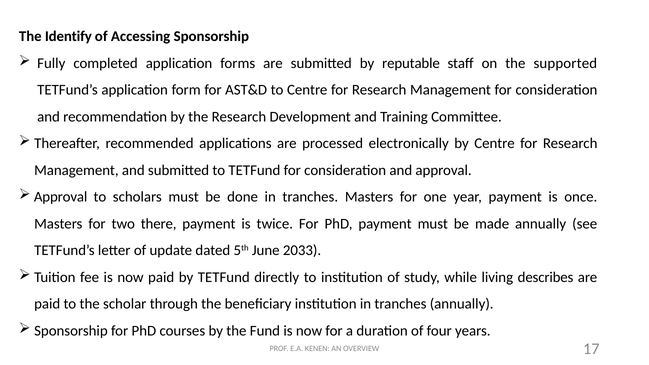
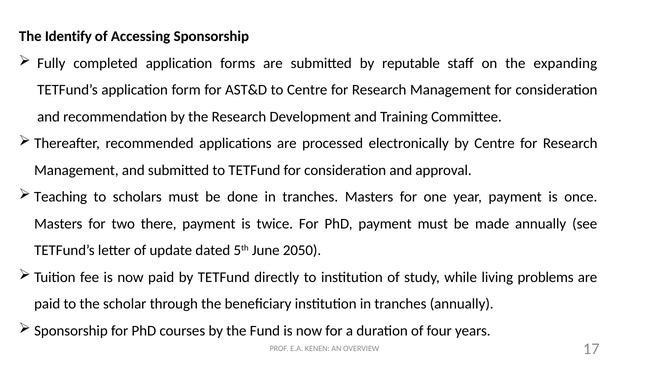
supported: supported -> expanding (565, 63)
Approval: Approval -> Teaching (61, 197)
2033: 2033 -> 2050 (302, 251)
describes: describes -> problems (546, 277)
